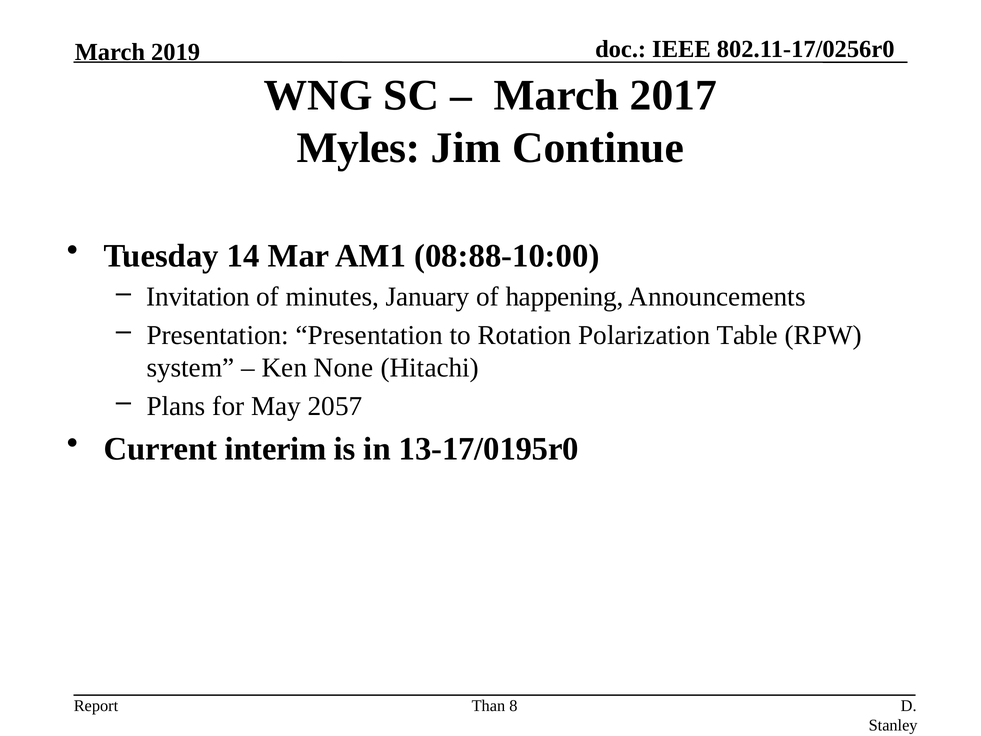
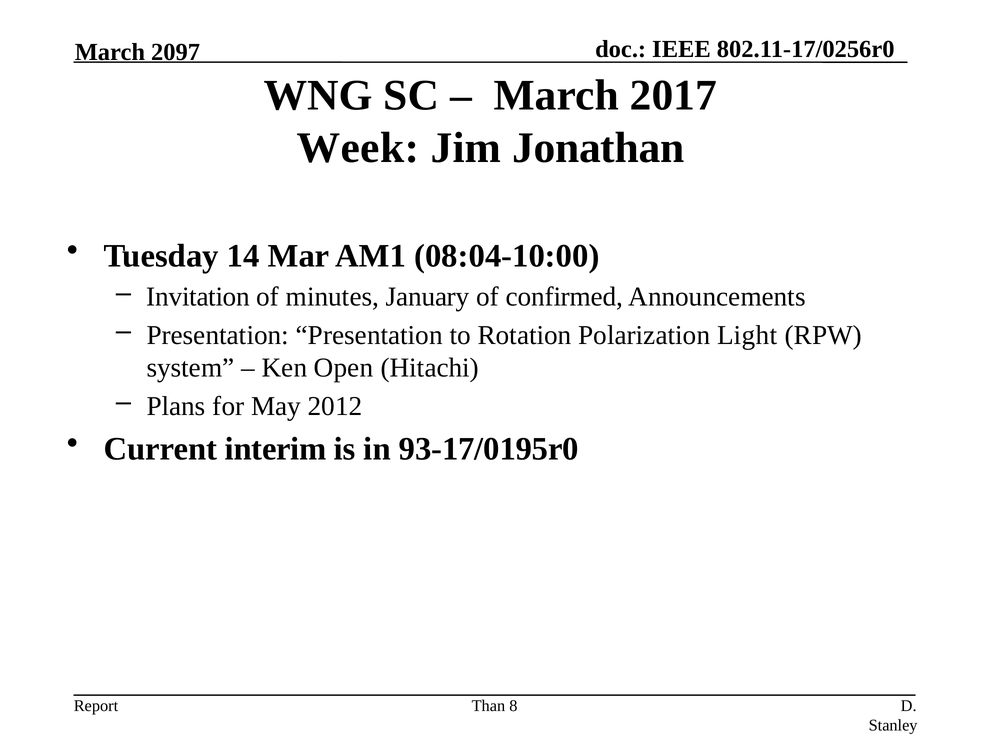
2019: 2019 -> 2097 (176, 52)
Myles: Myles -> Week (358, 148)
Continue: Continue -> Jonathan (598, 148)
08:88-10:00: 08:88-10:00 -> 08:04-10:00 (507, 256)
happening: happening -> confirmed (564, 297)
Table: Table -> Light (747, 335)
None: None -> Open (343, 368)
2057: 2057 -> 2012 (335, 406)
13-17/0195r0: 13-17/0195r0 -> 93-17/0195r0 (489, 449)
